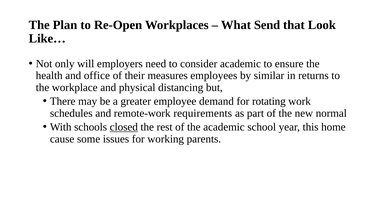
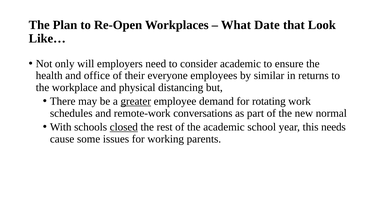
Send: Send -> Date (267, 25)
measures: measures -> everyone (168, 76)
greater underline: none -> present (136, 101)
requirements: requirements -> conversations (203, 113)
home: home -> needs (333, 127)
